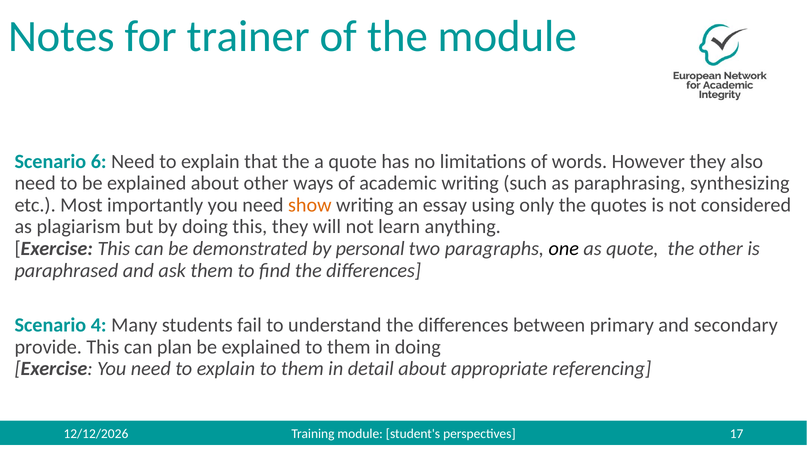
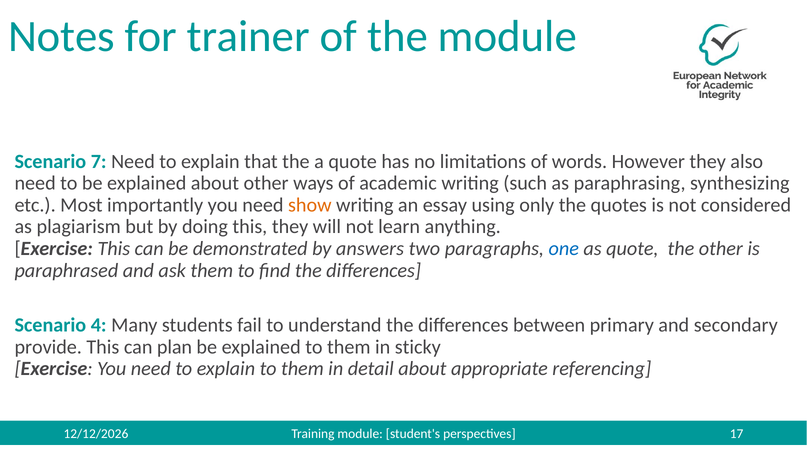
6: 6 -> 7 (99, 161)
personal: personal -> answers (370, 249)
one colour: black -> blue (564, 249)
in doing: doing -> sticky (418, 347)
